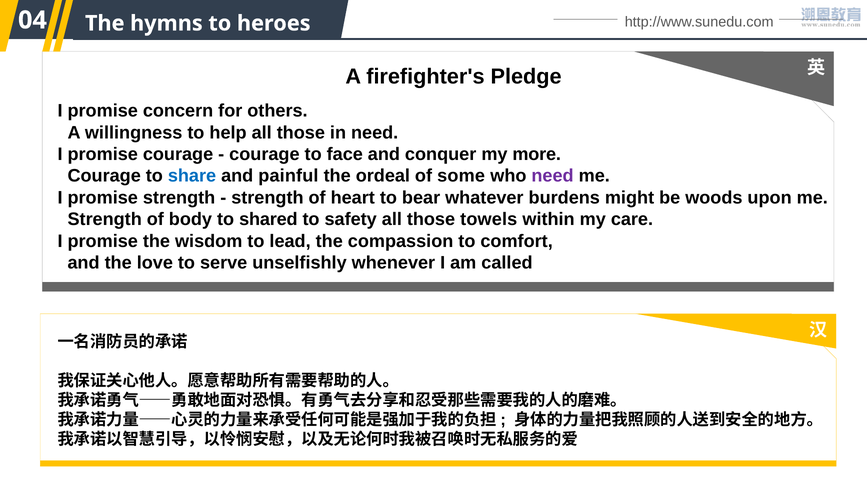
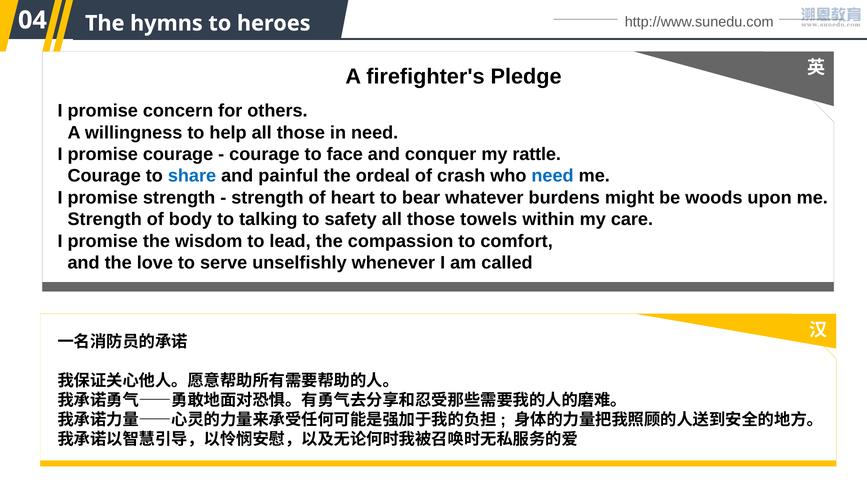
more: more -> rattle (537, 154)
some: some -> crash (461, 176)
need colour: purple -> blue (553, 176)
shared: shared -> talking (268, 219)
